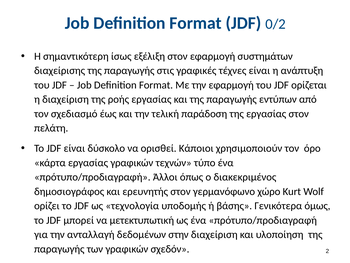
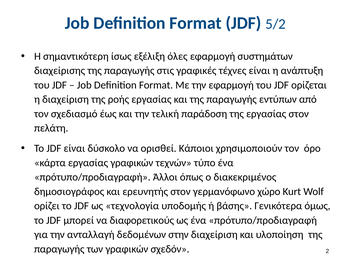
0/2: 0/2 -> 5/2 (276, 24)
εξέλιξη στον: στον -> όλες (177, 56)
μετεκτυπωτική: μετεκτυπωτική -> διαφορετικούς (142, 220)
